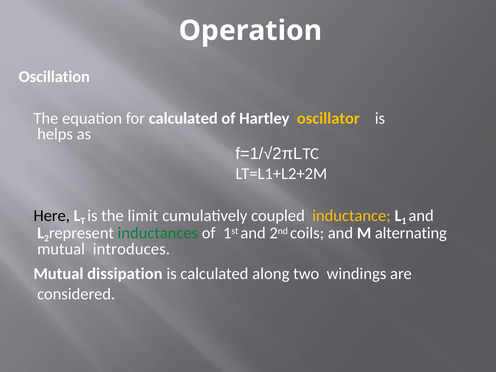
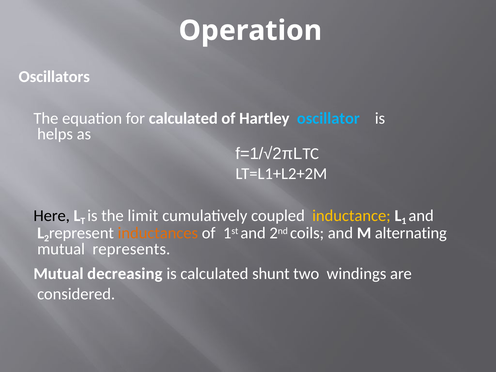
Oscillation: Oscillation -> Oscillators (54, 77)
oscillator colour: yellow -> light blue (328, 118)
inductances colour: green -> orange (158, 233)
introduces: introduces -> represents (131, 249)
dissipation: dissipation -> decreasing (125, 274)
along: along -> shunt (271, 274)
